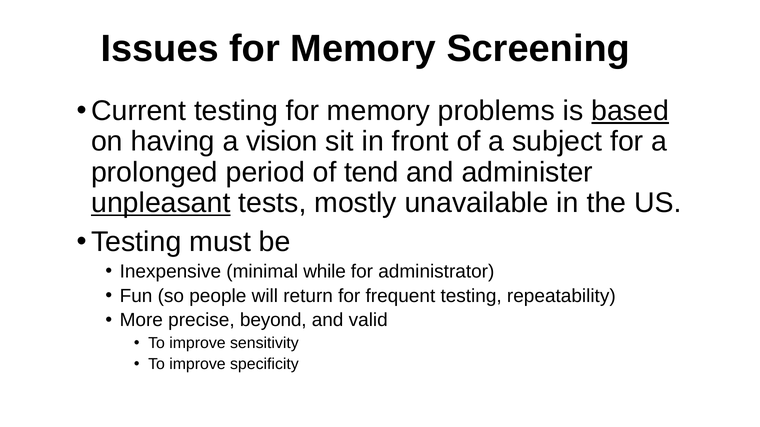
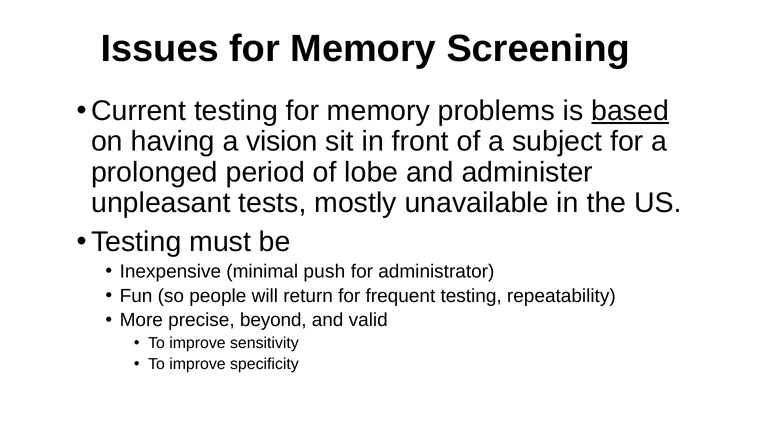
tend: tend -> lobe (371, 172)
unpleasant underline: present -> none (161, 203)
while: while -> push (324, 272)
